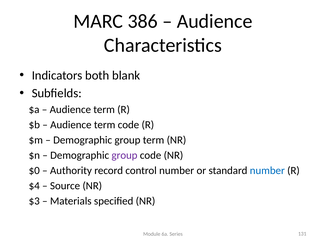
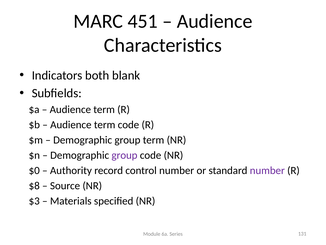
386: 386 -> 451 (143, 21)
number colour: blue -> purple (267, 170)
$4: $4 -> $8 (34, 185)
